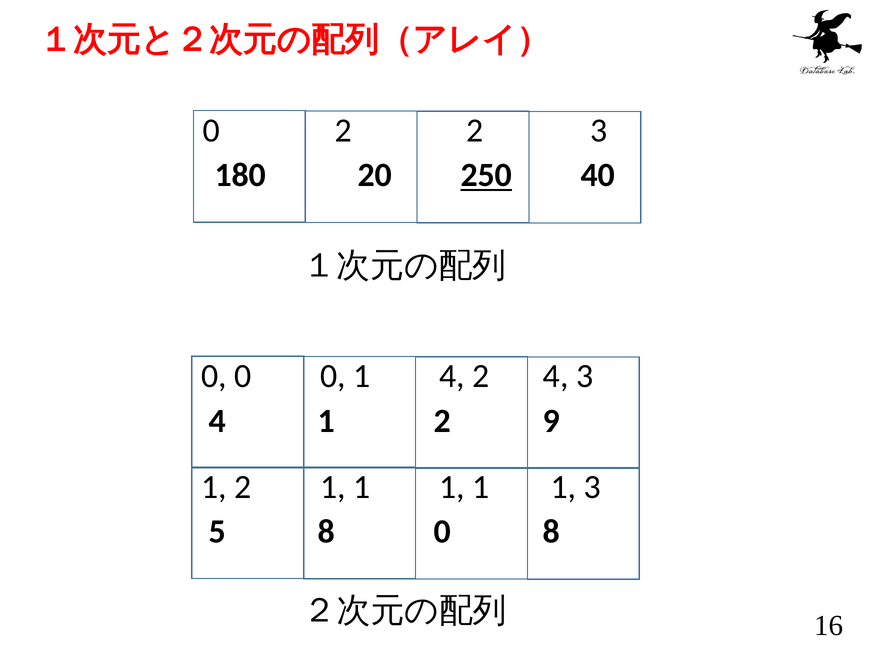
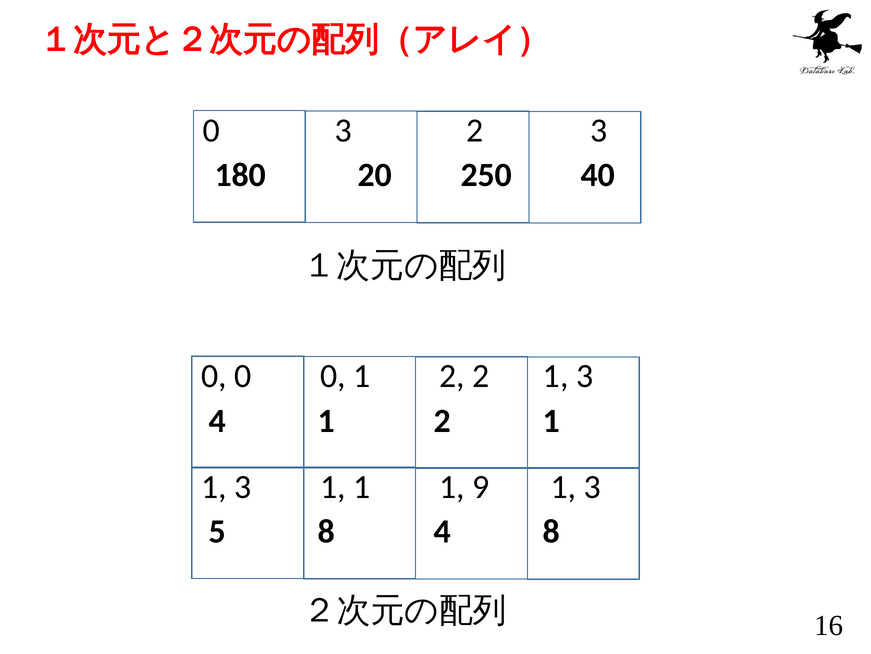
0 2: 2 -> 3 (343, 130)
250 underline: present -> none (486, 175)
0 1 4: 4 -> 2 (452, 376)
4: 4 -> 1 (556, 376)
1 2 9: 9 -> 1 (551, 420)
2: 2 -> 3 (243, 486)
1: 1 -> 9 (481, 486)
8 0: 0 -> 4 (443, 531)
